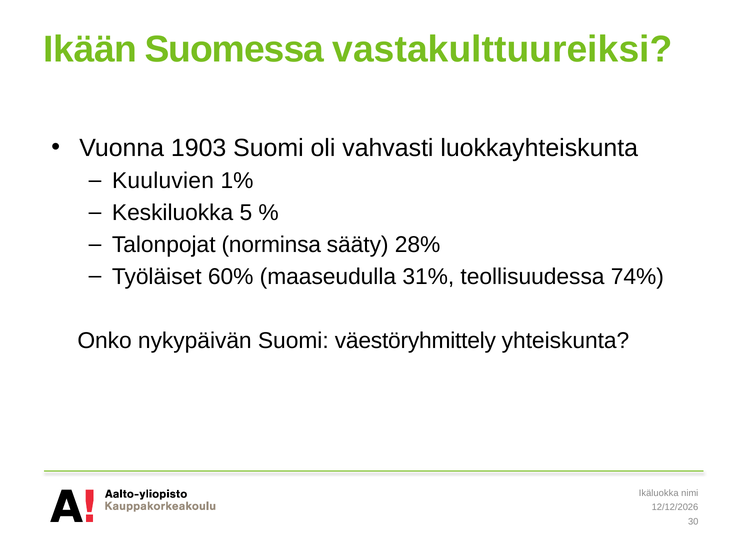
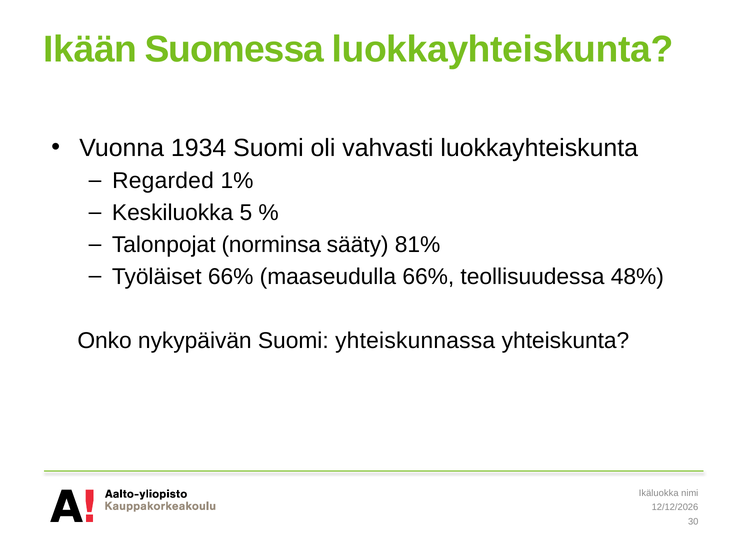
Suomessa vastakulttuureiksi: vastakulttuureiksi -> luokkayhteiskunta (503, 49)
1903: 1903 -> 1934 (199, 148)
Kuuluvien: Kuuluvien -> Regarded (163, 181)
28%: 28% -> 81% (418, 245)
Työläiset 60%: 60% -> 66% (231, 276)
maaseudulla 31%: 31% -> 66% (428, 276)
74%: 74% -> 48% (637, 276)
väestöryhmittely: väestöryhmittely -> yhteiskunnassa (415, 340)
